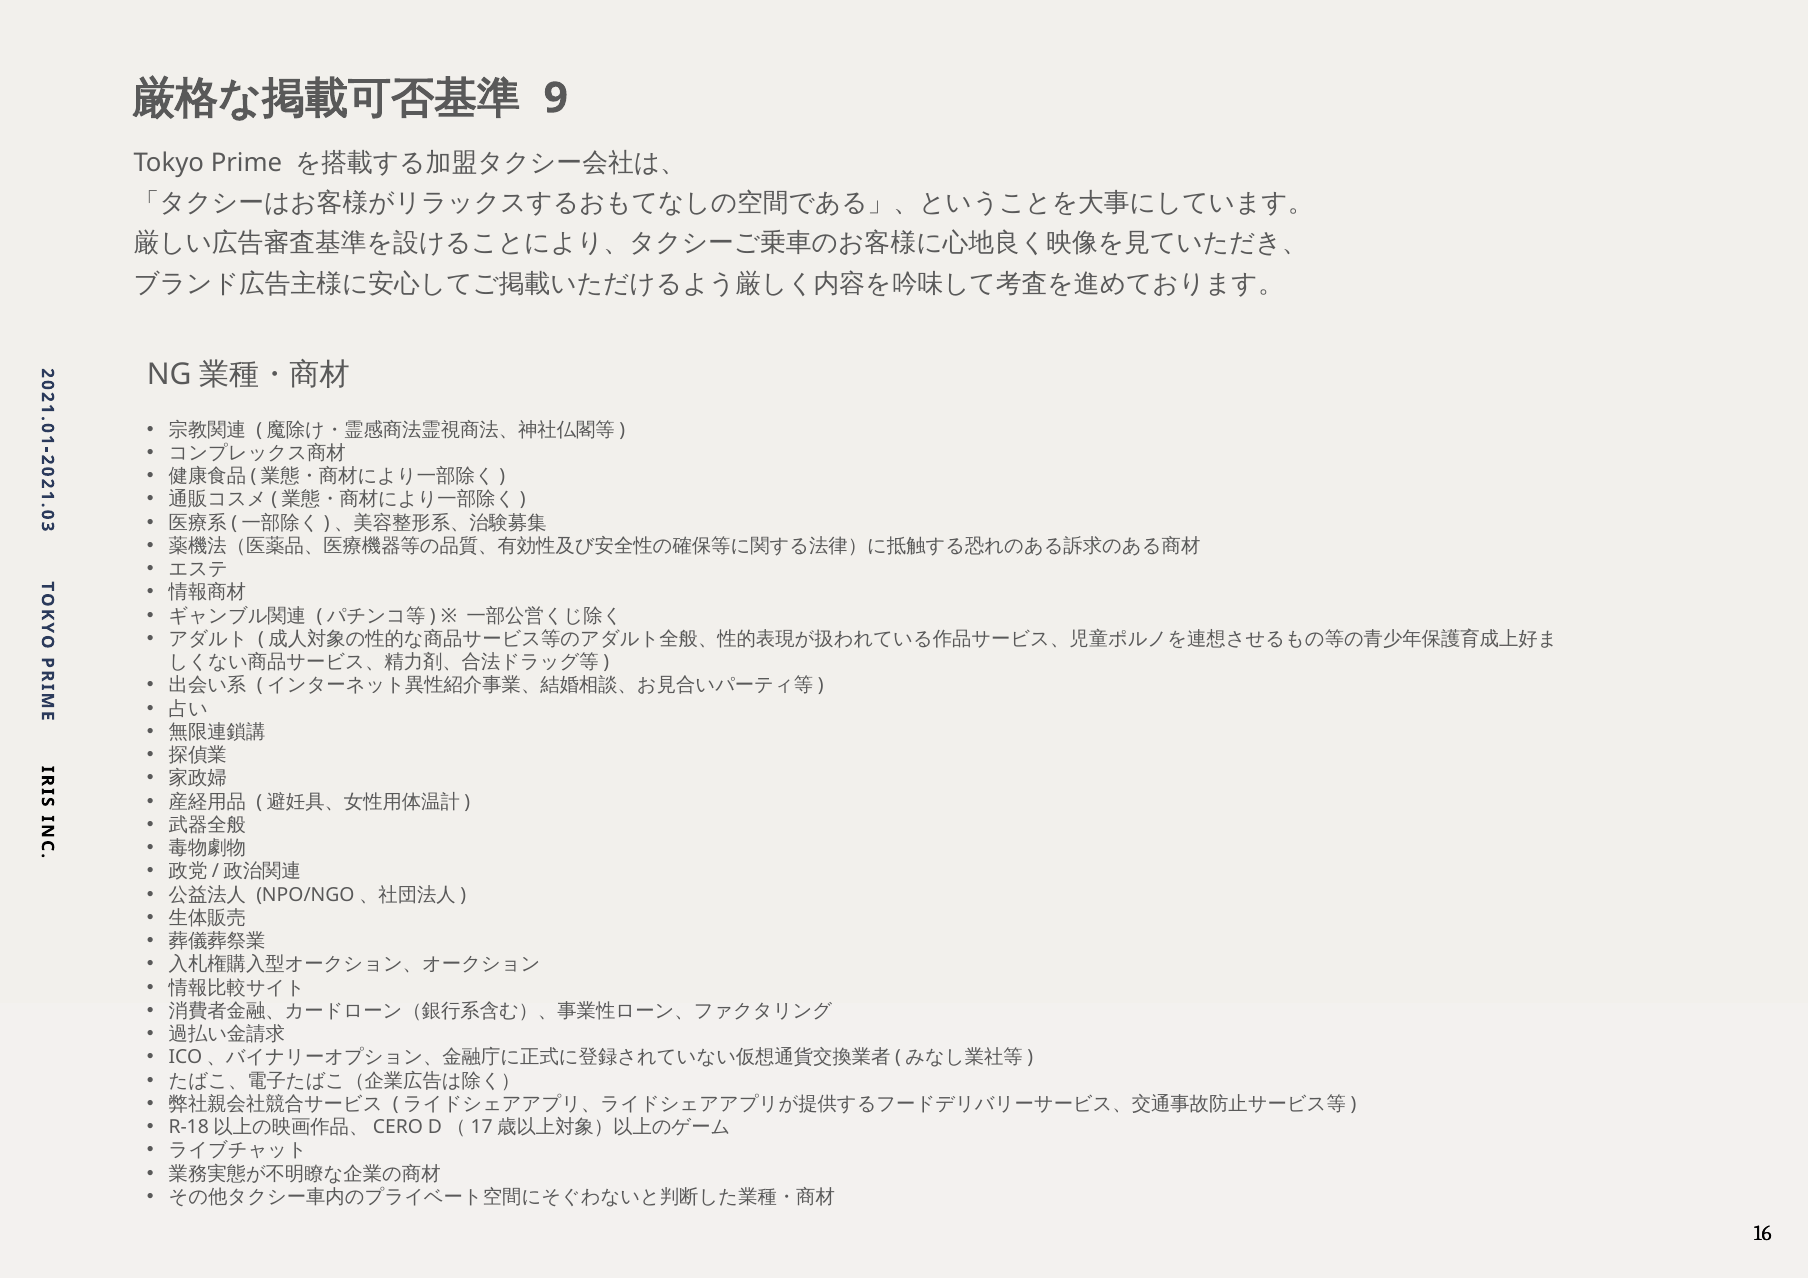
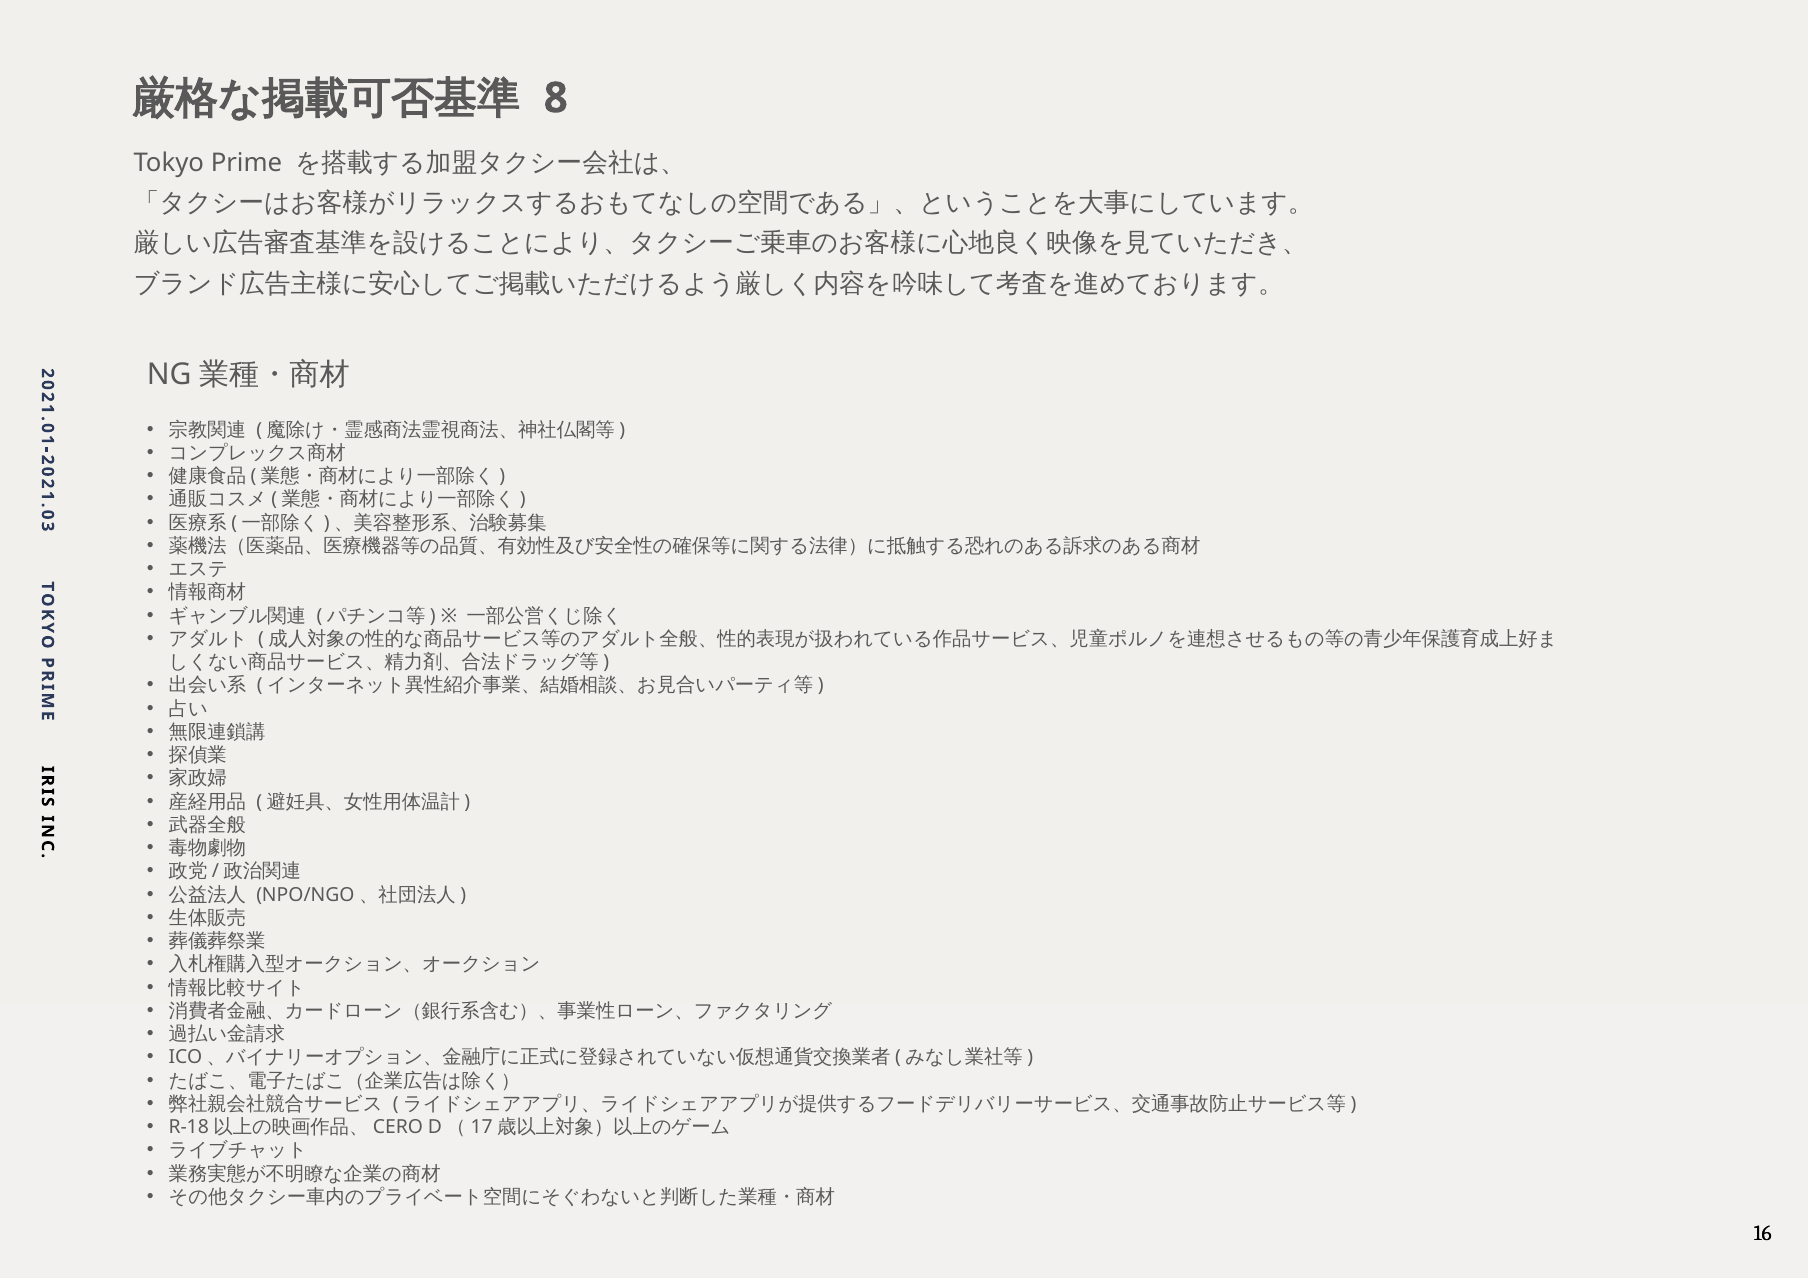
9: 9 -> 8 (556, 98)
